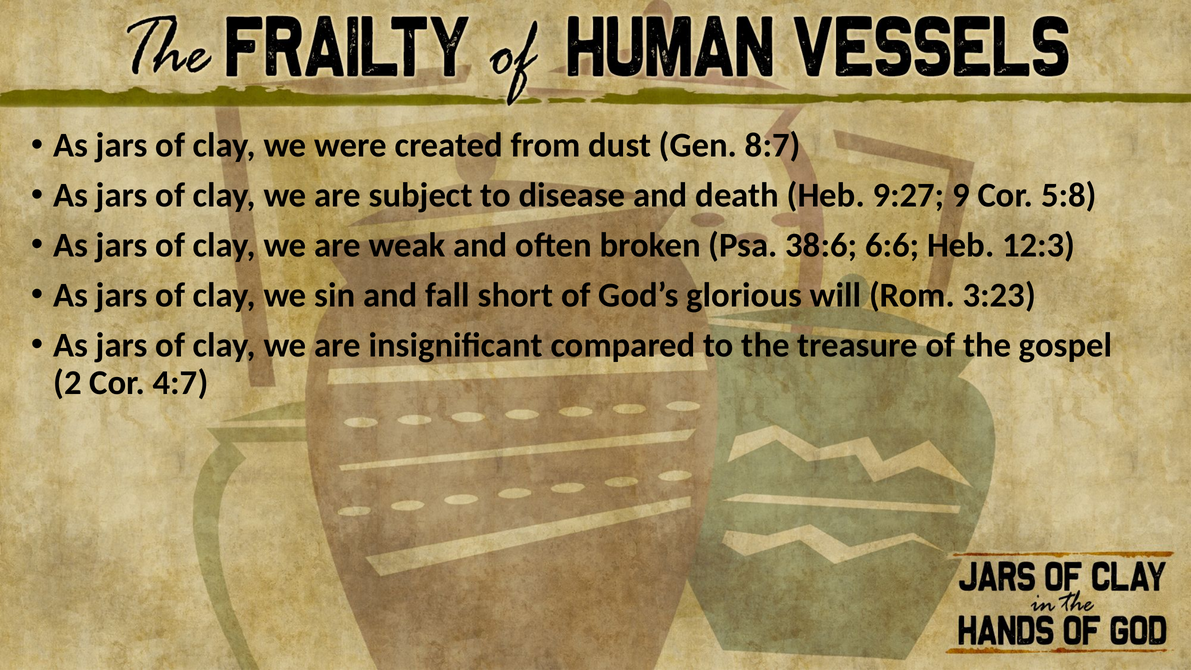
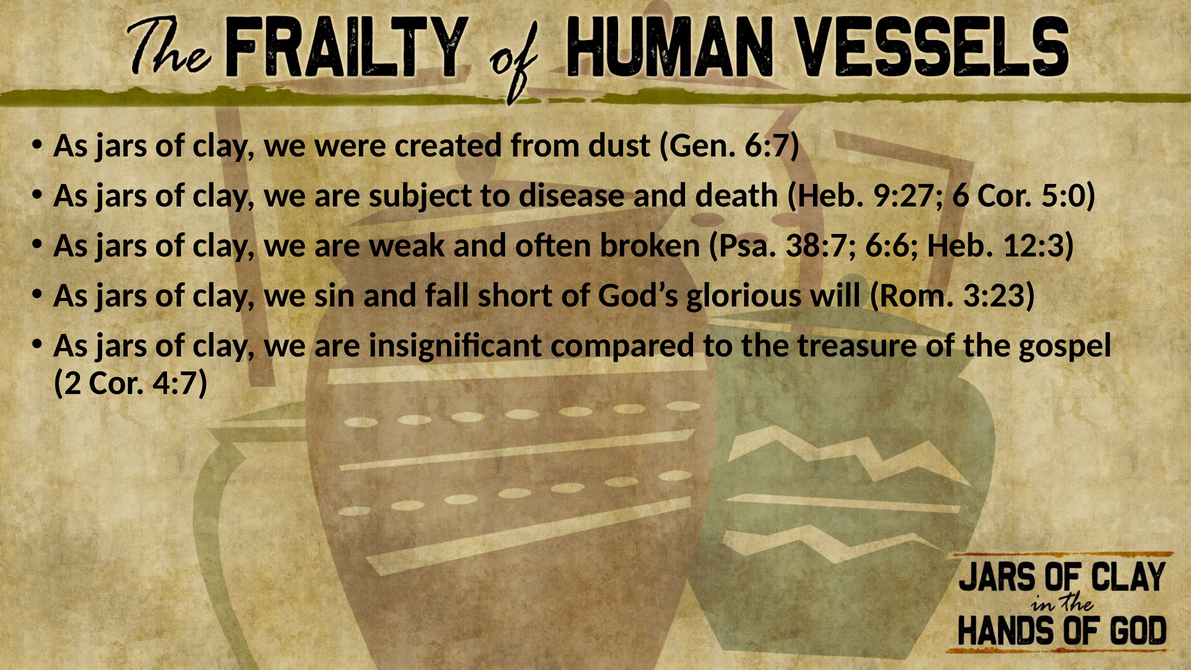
8:7: 8:7 -> 6:7 (773, 145)
9: 9 -> 6 (961, 195)
5:8: 5:8 -> 5:0 (1069, 195)
38:6: 38:6 -> 38:7 (821, 245)
